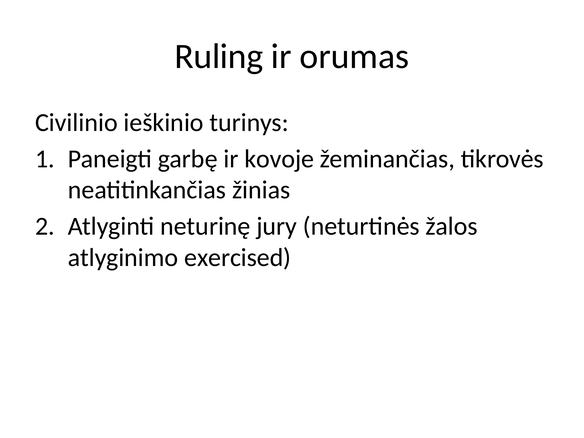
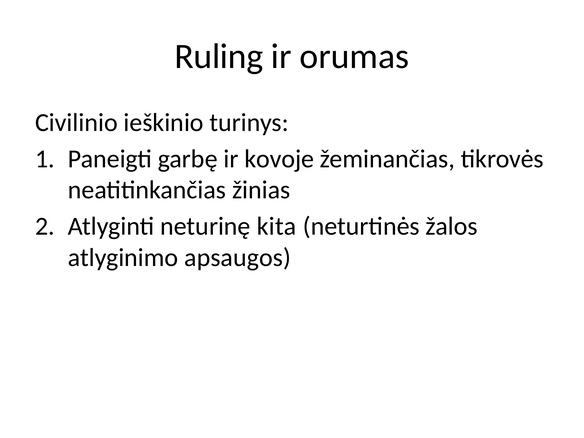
jury: jury -> kita (277, 226)
exercised: exercised -> apsaugos (238, 258)
